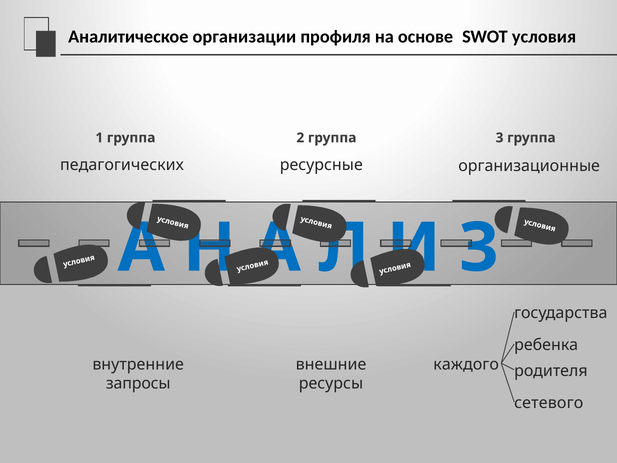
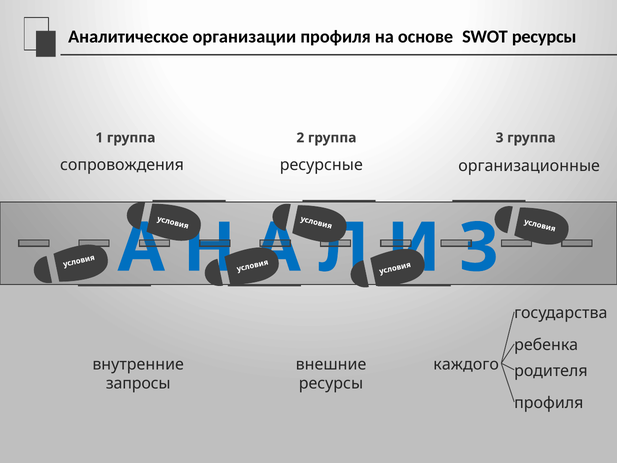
SWOT условия: условия -> ресурсы (544, 37)
педагогических: педагогических -> сопровождения (122, 165)
сетевого: сетевого -> профиля (549, 403)
